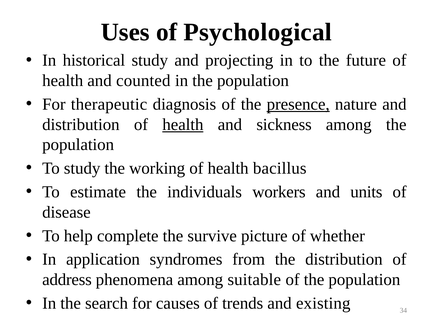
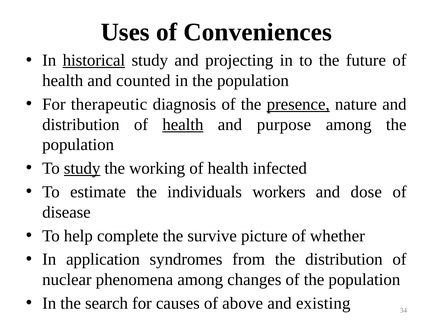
Psychological: Psychological -> Conveniences (258, 32)
historical underline: none -> present (94, 60)
sickness: sickness -> purpose (284, 124)
study underline: none -> present (82, 168)
bacillus: bacillus -> infected (280, 168)
units: units -> dose (366, 192)
address: address -> nuclear (67, 279)
suitable: suitable -> changes (254, 279)
trends: trends -> above (243, 303)
